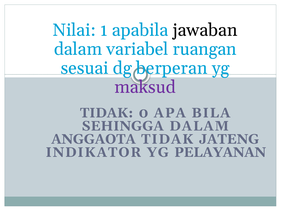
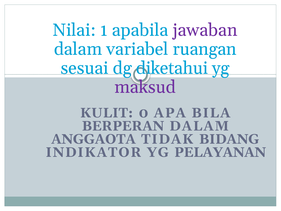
jawaban colour: black -> purple (205, 30)
berperan: berperan -> diketahui (172, 68)
TIDAK: TIDAK -> KULIT (107, 113)
SEHINGGA: SEHINGGA -> BERPERAN (123, 126)
JATENG: JATENG -> BIDANG (229, 139)
